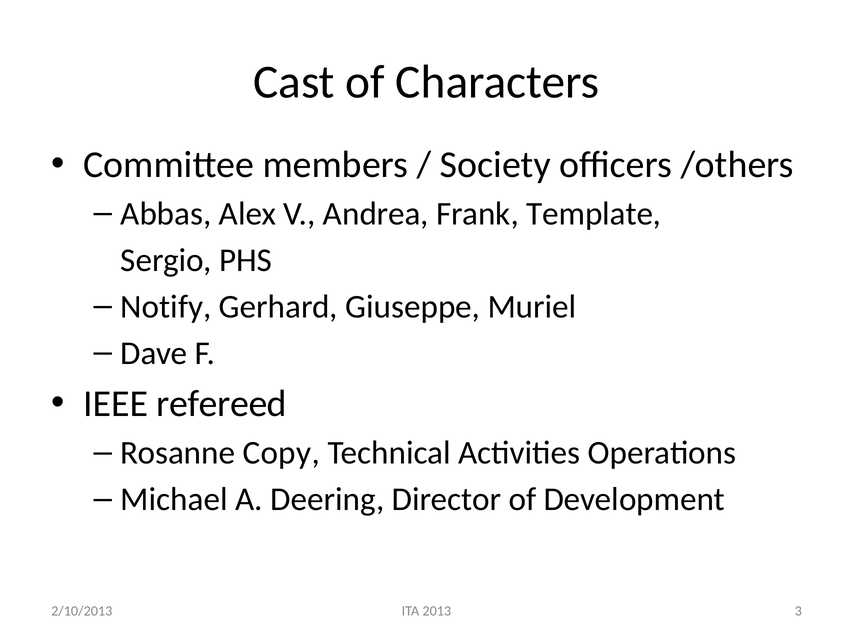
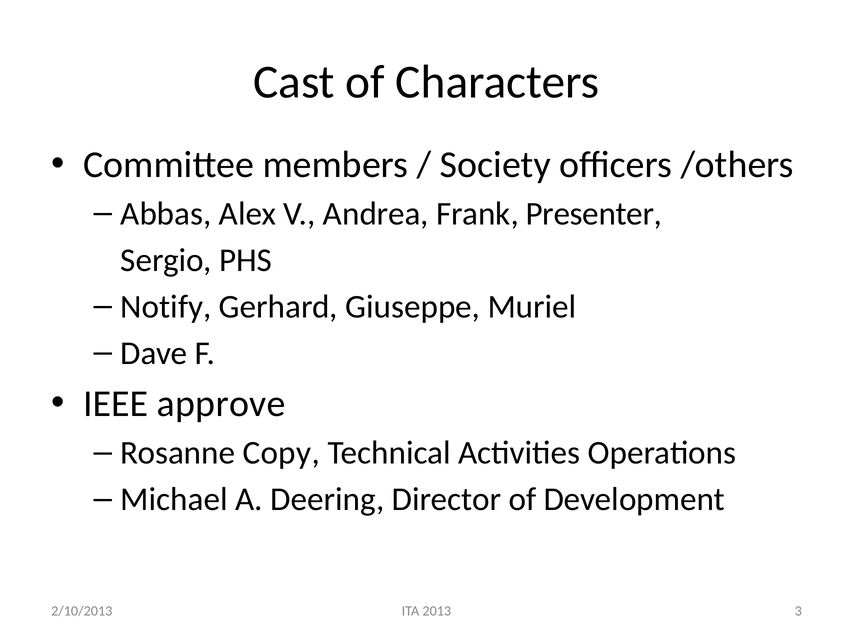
Template: Template -> Presenter (594, 214)
refereed: refereed -> approve (221, 404)
